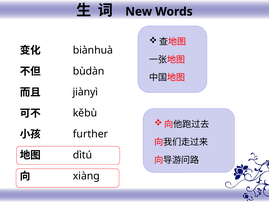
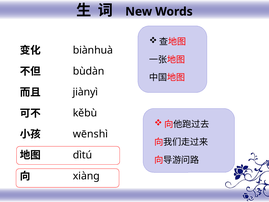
further: further -> wēnshì (90, 134)
